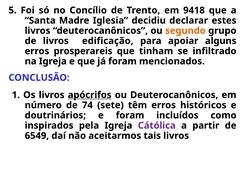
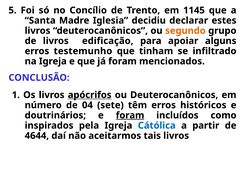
9418: 9418 -> 1145 (194, 10)
prosperareis: prosperareis -> testemunho (83, 51)
74: 74 -> 04 (87, 105)
foram underline: none -> present (130, 115)
Cátólica colour: purple -> blue (157, 126)
6549: 6549 -> 4644 (37, 136)
